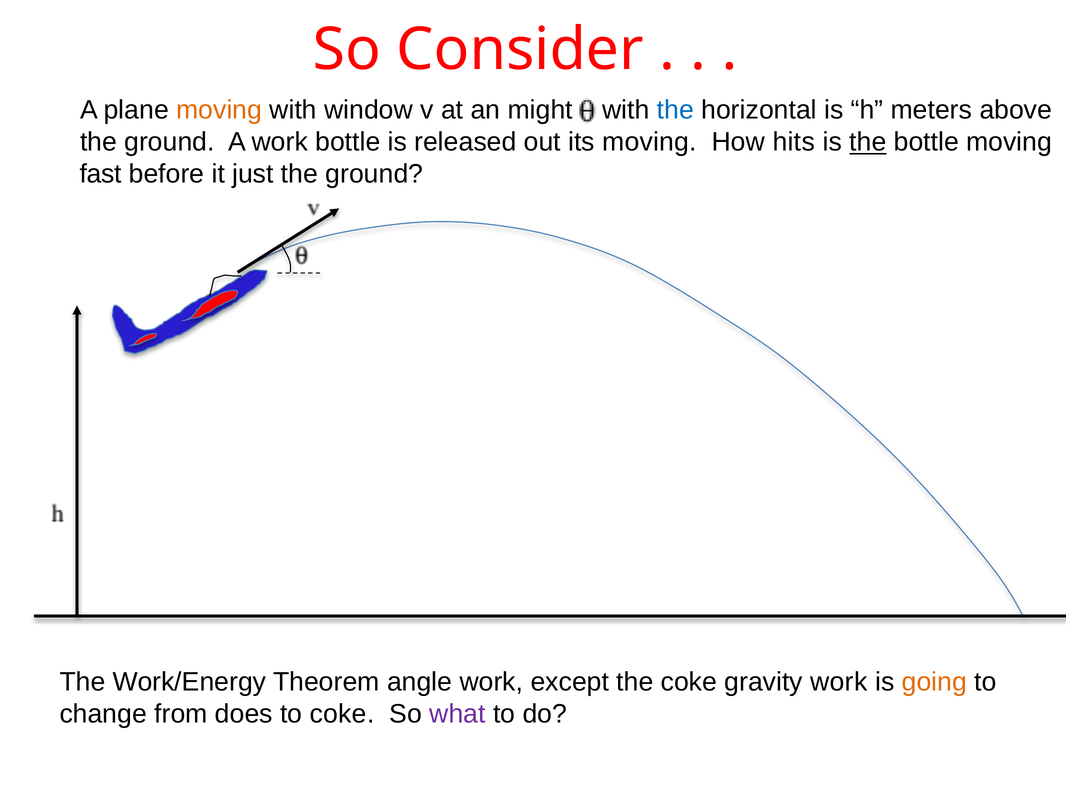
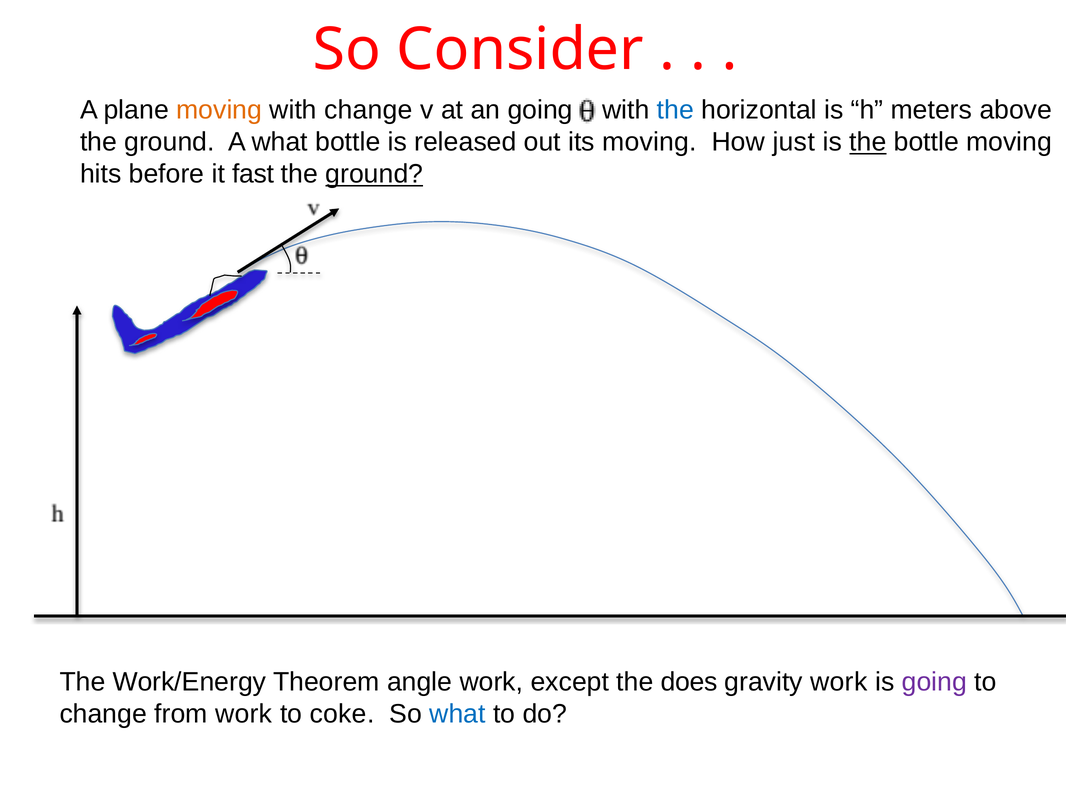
with window: window -> change (368, 110)
an might: might -> going (540, 110)
A work: work -> what (280, 142)
hits: hits -> just (794, 142)
fast: fast -> hits (101, 174)
just: just -> fast (253, 174)
ground underline: none -> present (374, 174)
the coke: coke -> does (689, 682)
going colour: orange -> purple (934, 682)
from does: does -> work (244, 713)
what colour: purple -> blue (458, 713)
